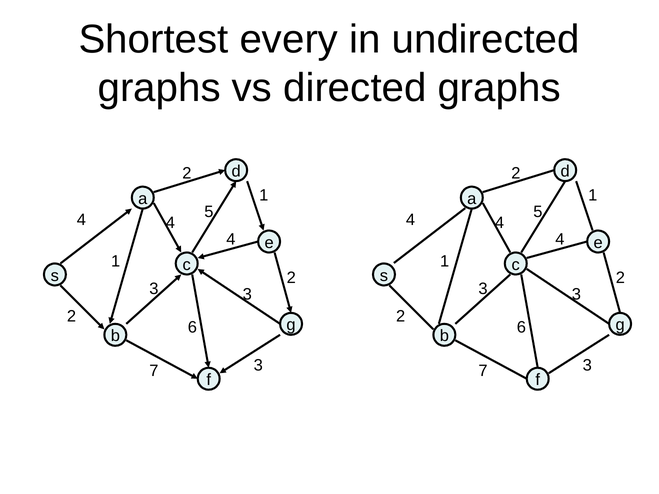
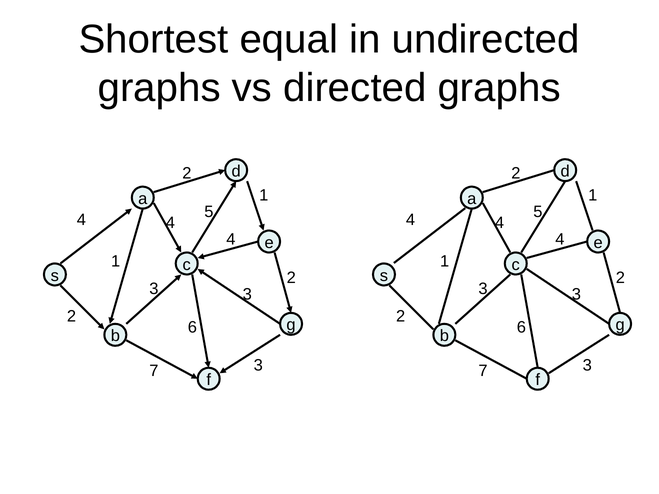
every: every -> equal (289, 40)
